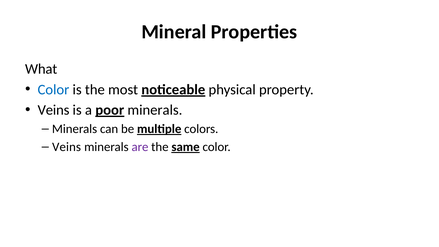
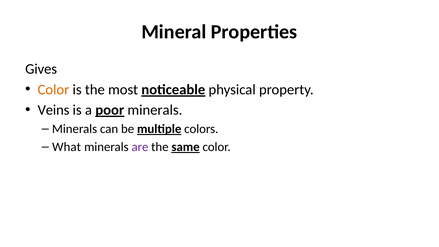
What: What -> Gives (41, 69)
Color colour: blue -> orange (53, 90)
Veins: Veins -> What (67, 147)
